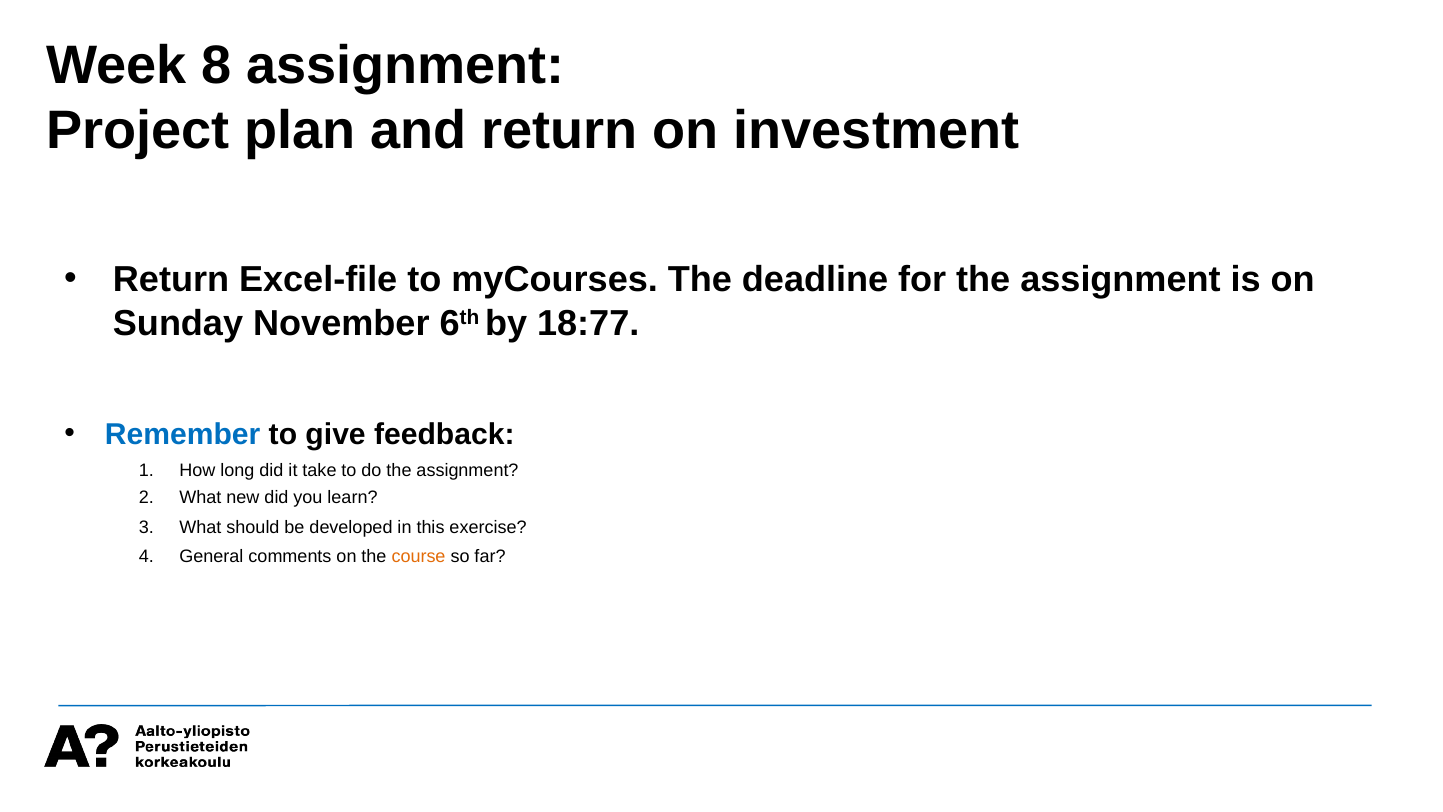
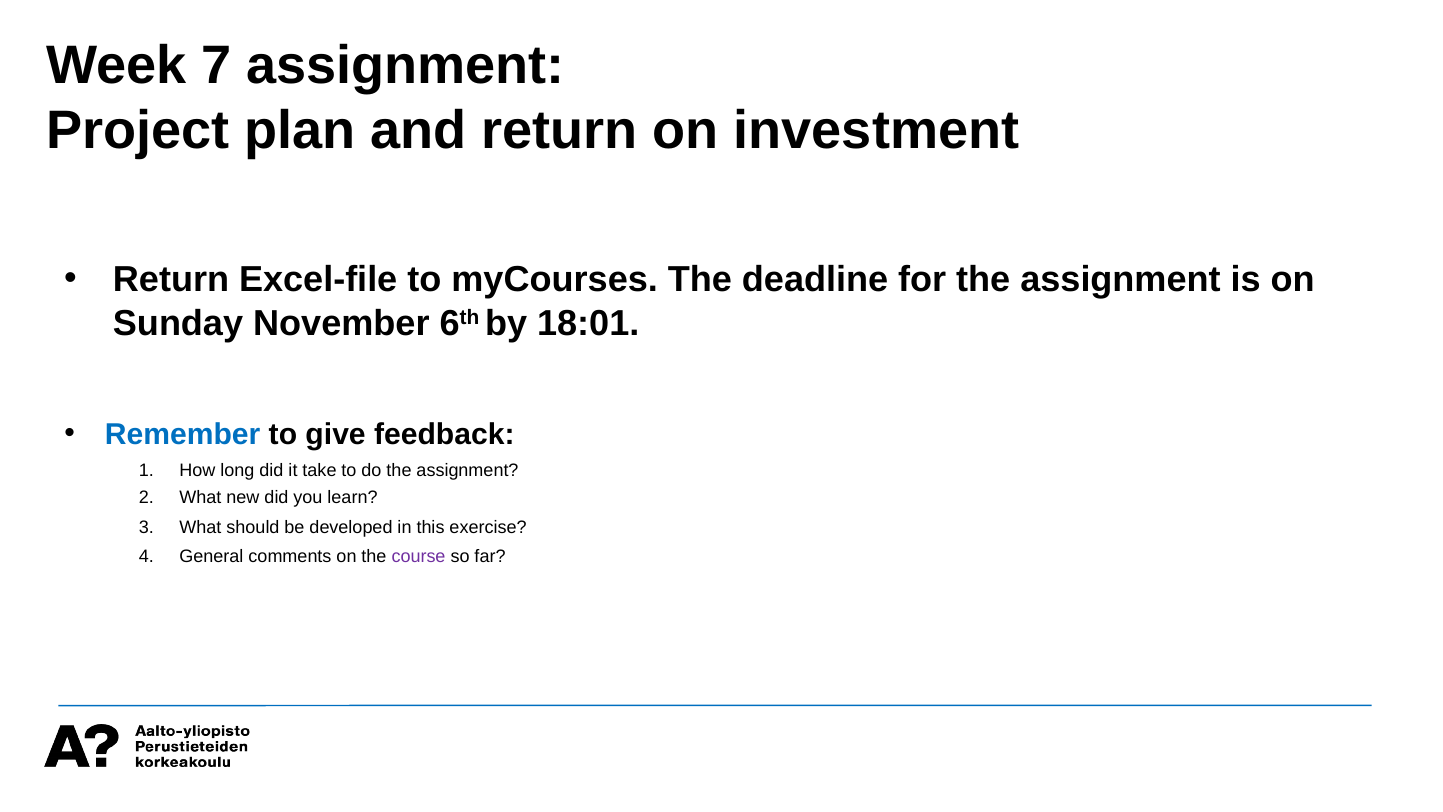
8: 8 -> 7 (216, 65)
18:77: 18:77 -> 18:01 (588, 323)
course colour: orange -> purple (419, 556)
